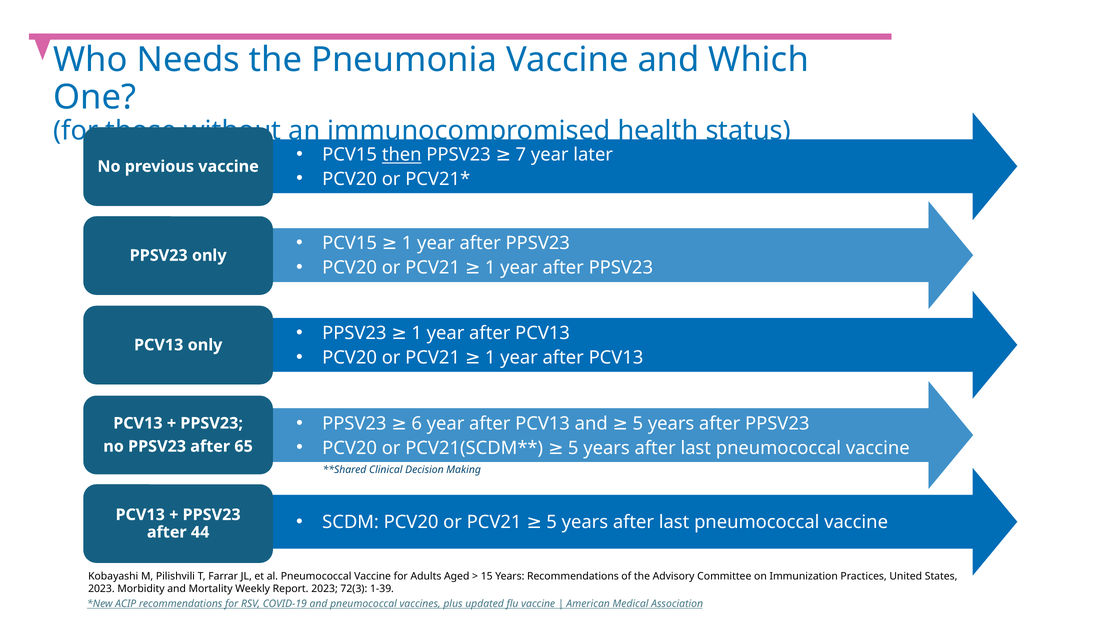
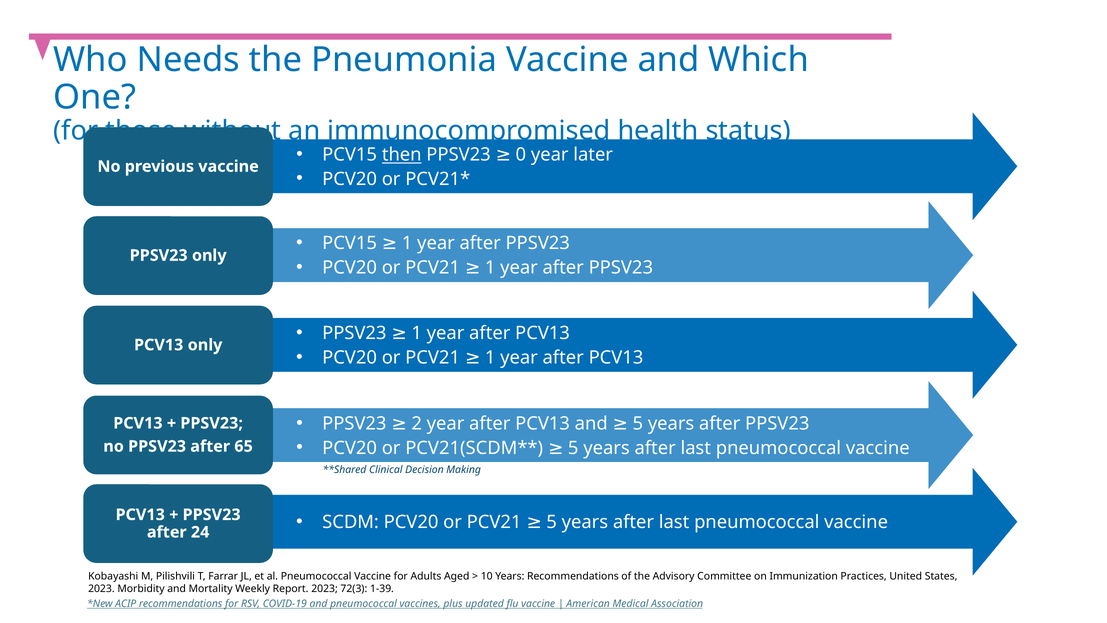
7: 7 -> 0 (521, 154)
6: 6 -> 2 (417, 423)
44: 44 -> 24 (200, 532)
15: 15 -> 10 (487, 576)
